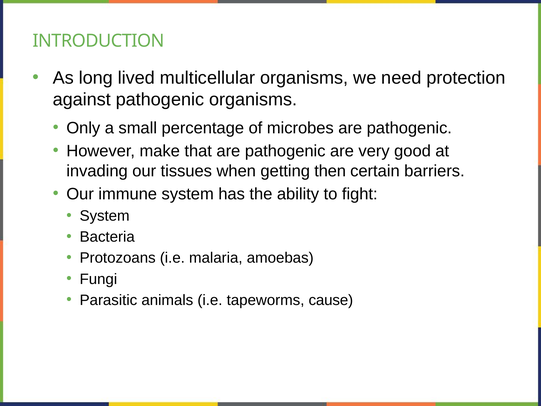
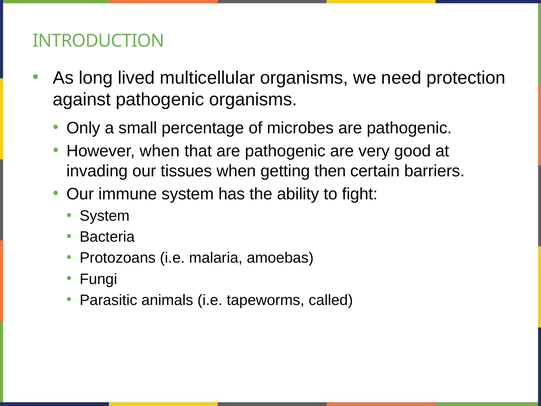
However make: make -> when (160, 151)
cause: cause -> called (331, 300)
